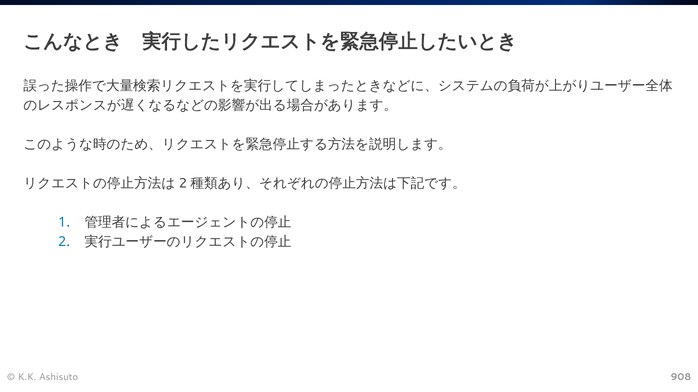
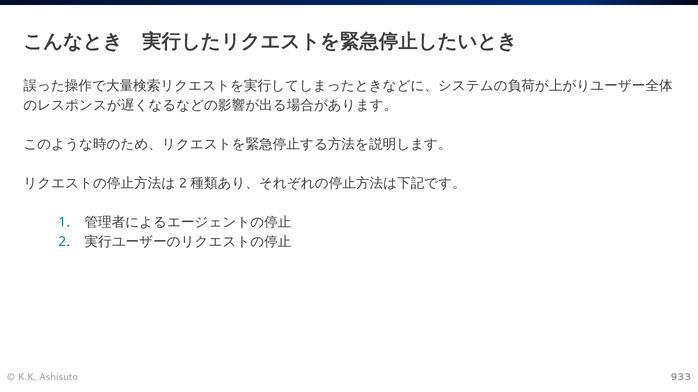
908: 908 -> 933 (681, 378)
